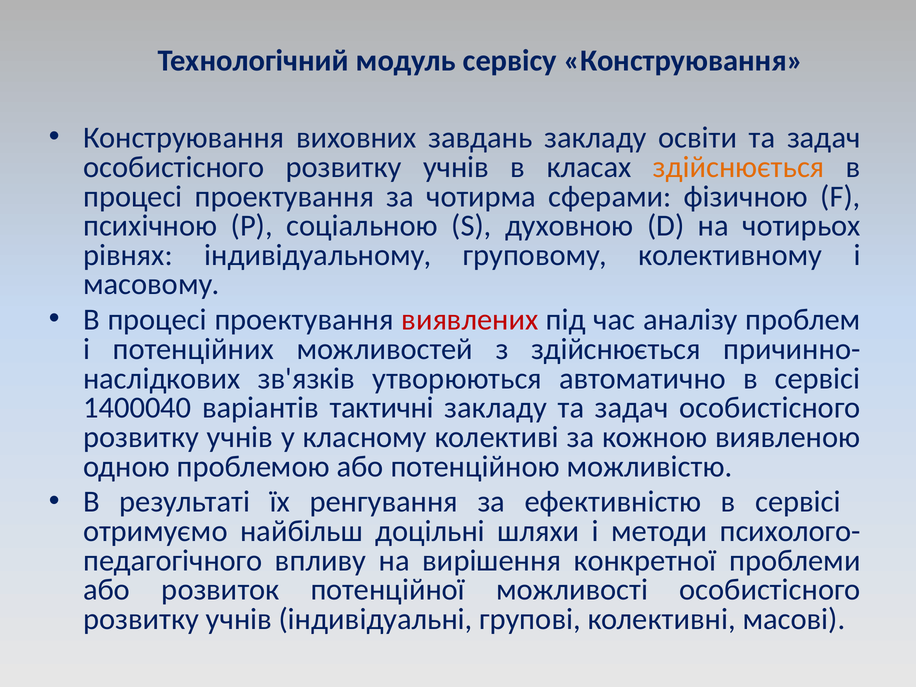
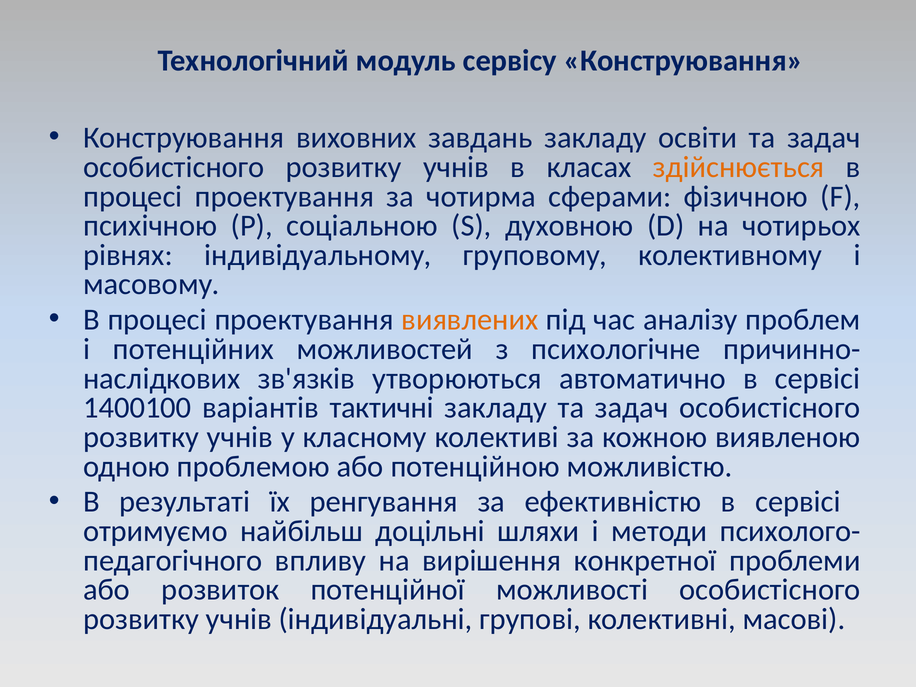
виявлених colour: red -> orange (470, 320)
з здійснюється: здійснюється -> психологічне (616, 349)
1400040: 1400040 -> 1400100 (137, 408)
